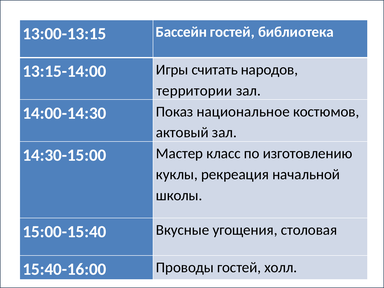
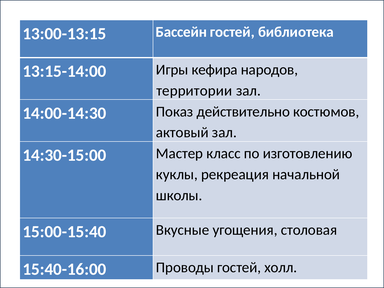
считать: считать -> кефира (215, 70)
национальное: национальное -> действительно (243, 112)
